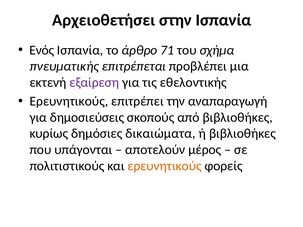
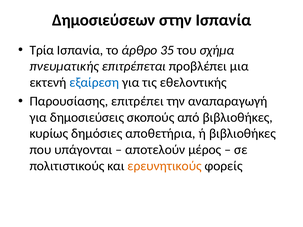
Αρχειοθετήσει: Αρχειοθετήσει -> Δημοσιεύσεων (104, 20)
Ενός: Ενός -> Τρία (42, 50)
71: 71 -> 35 (167, 50)
εξαίρεση colour: purple -> blue (94, 83)
Ερευνητικούς: Ερευνητικούς -> Παρουσίασης (69, 101)
δικαιώματα: δικαιώματα -> αποθετήρια (161, 134)
